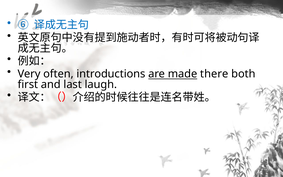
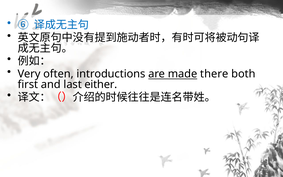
laugh: laugh -> either (101, 84)
